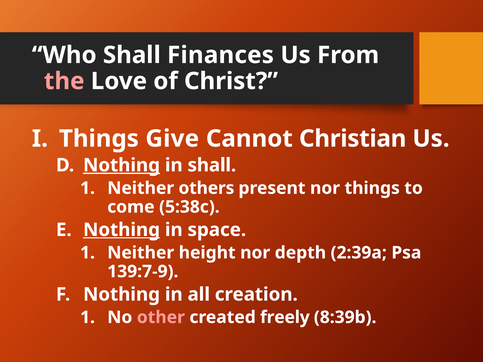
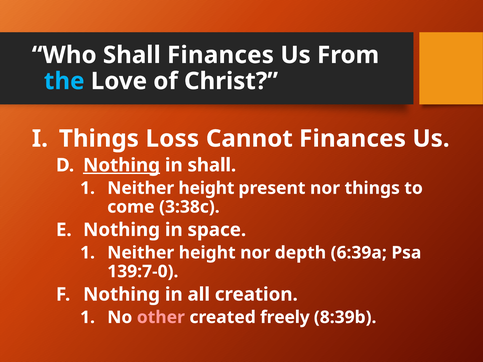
the colour: pink -> light blue (64, 81)
Give: Give -> Loss (172, 139)
Cannot Christian: Christian -> Finances (352, 139)
others: others -> height (206, 188)
5:38c: 5:38c -> 3:38c (189, 207)
Nothing underline: present -> none (122, 230)
2:39a: 2:39a -> 6:39a (359, 253)
139:7-9: 139:7-9 -> 139:7-0 (143, 272)
